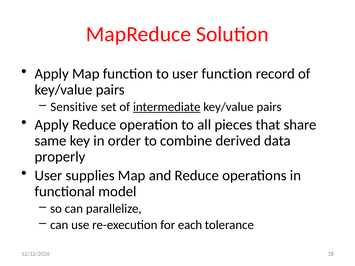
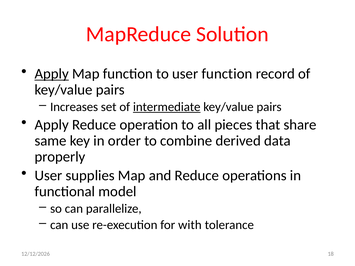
Apply underline: none -> present (52, 74)
Sensitive: Sensitive -> Increases (74, 107)
each: each -> with (190, 225)
